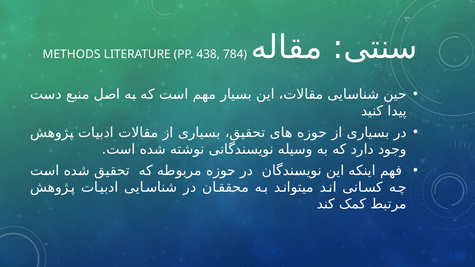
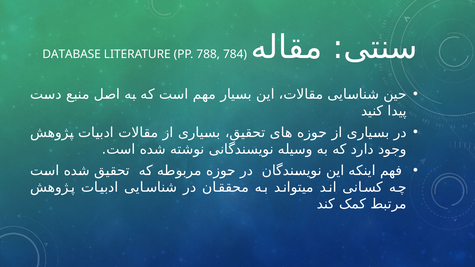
METHODS: METHODS -> DATABASE (72, 54)
438: 438 -> 788 (208, 54)
